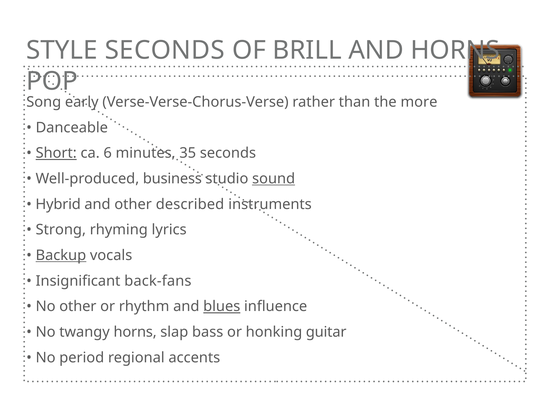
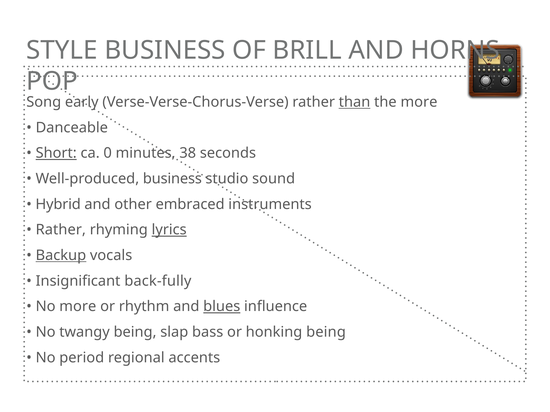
STYLE SECONDS: SECONDS -> BUSINESS (165, 50)
than underline: none -> present (355, 102)
6: 6 -> 0 (108, 153)
35: 35 -> 38 (188, 153)
sound underline: present -> none (274, 179)
described: described -> embraced (190, 204)
Strong: Strong -> Rather (61, 230)
lyrics underline: none -> present (169, 230)
back-fans: back-fans -> back-fully (158, 281)
No other: other -> more (78, 307)
twangy horns: horns -> being (135, 332)
honking guitar: guitar -> being (326, 332)
